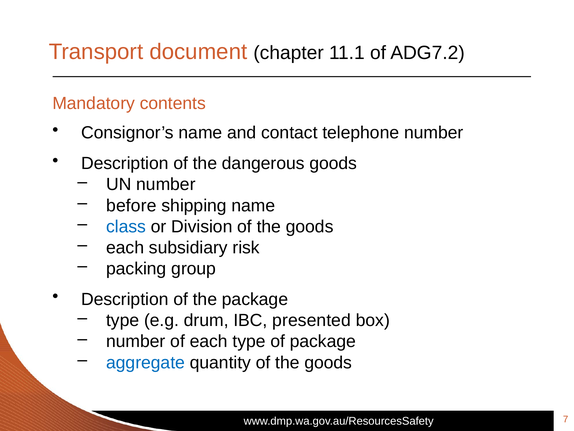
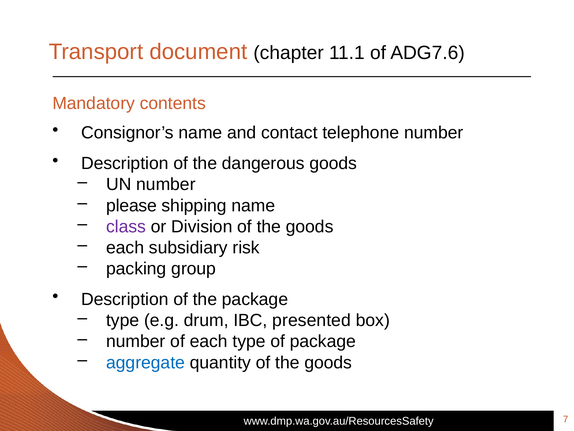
ADG7.2: ADG7.2 -> ADG7.6 (428, 53)
before: before -> please (132, 205)
class colour: blue -> purple (126, 226)
